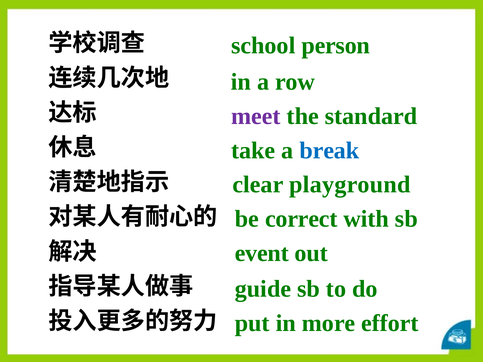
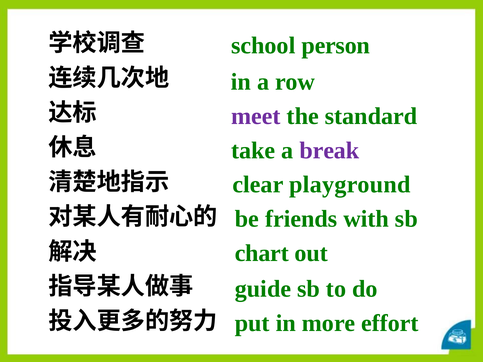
break colour: blue -> purple (329, 151)
correct: correct -> friends (301, 219)
event: event -> chart (262, 253)
